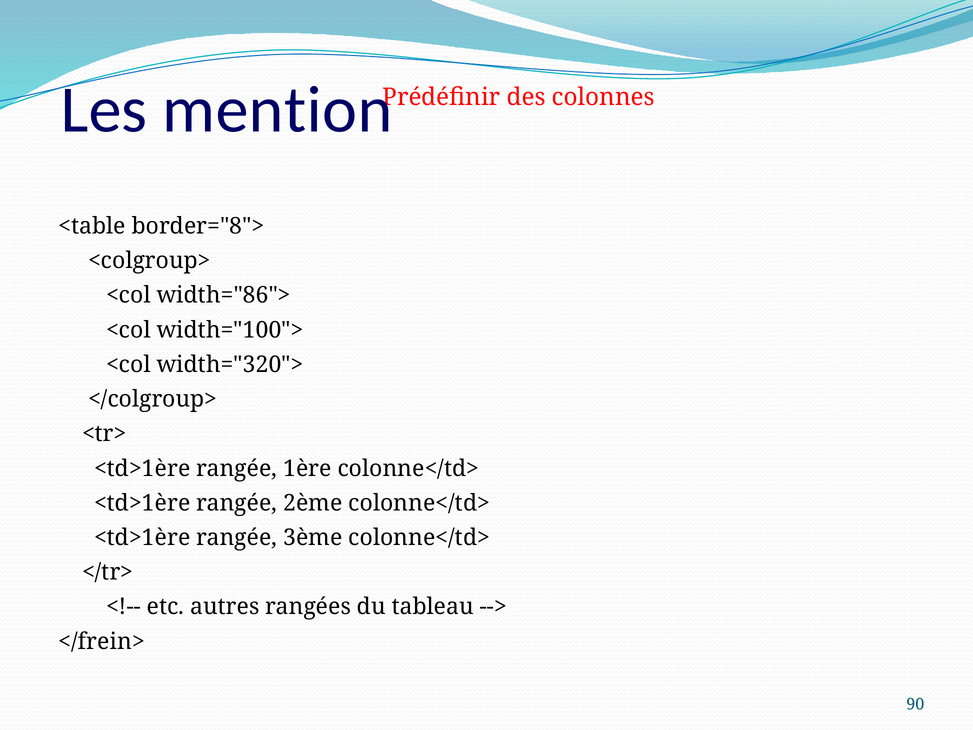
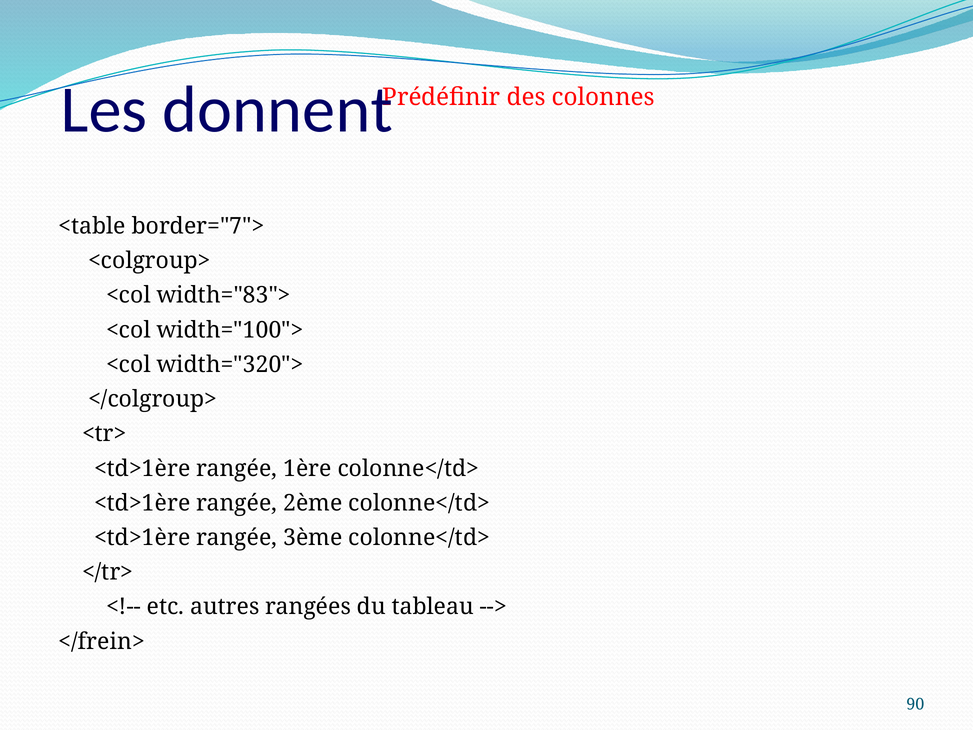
mention: mention -> donnent (278, 110)
border="8">: border="8"> -> border="7"> (198, 226)
width="86">: width="86"> -> width="83"> (224, 295)
